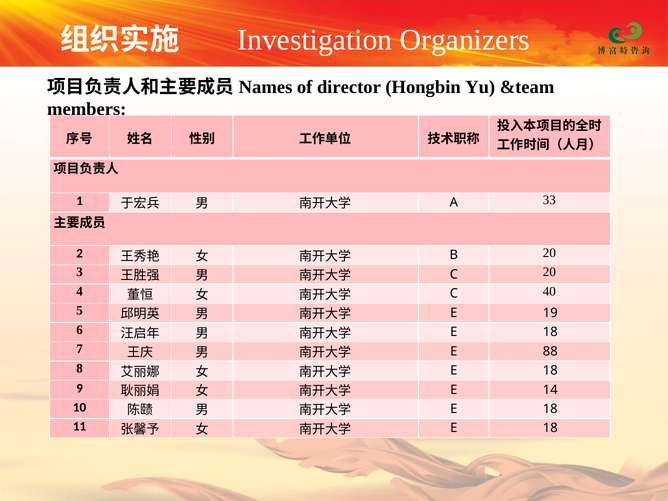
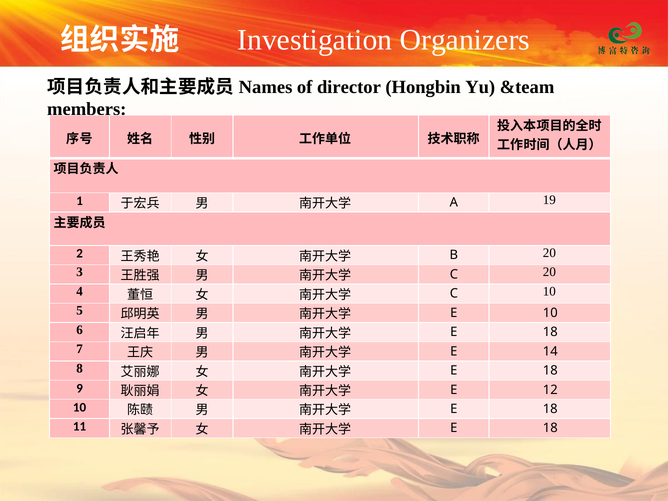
33: 33 -> 19 (549, 200)
C 40: 40 -> 10 (549, 291)
E 19: 19 -> 10 (550, 313)
88: 88 -> 14 (550, 351)
14: 14 -> 12 (550, 390)
